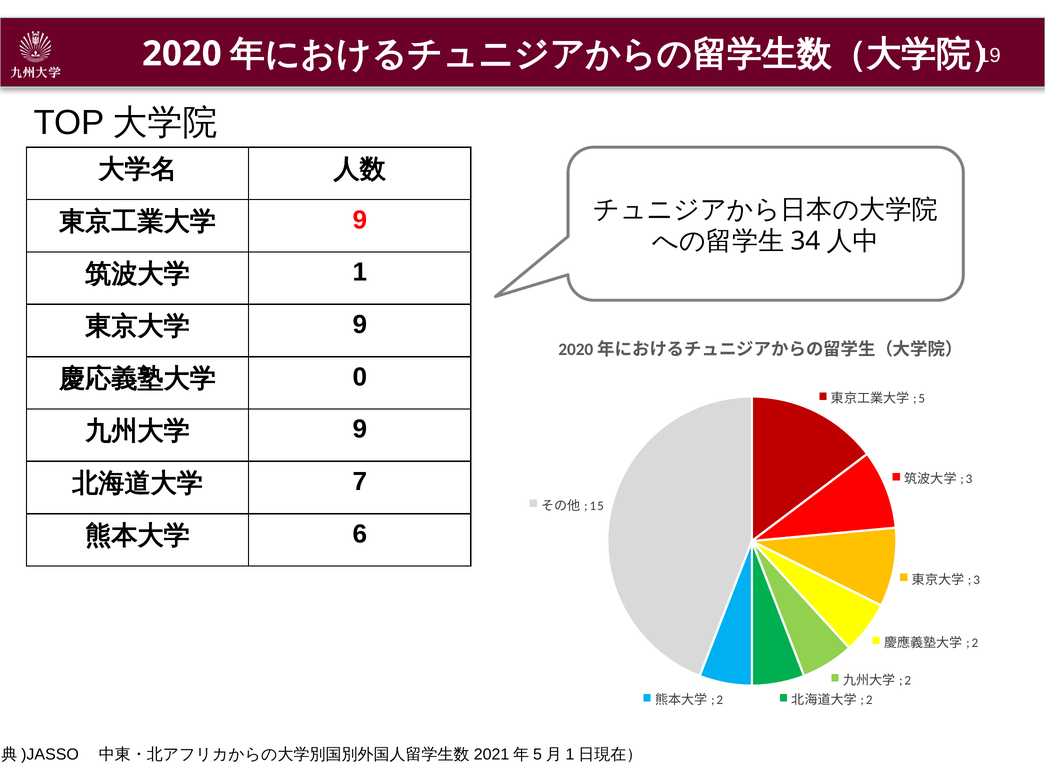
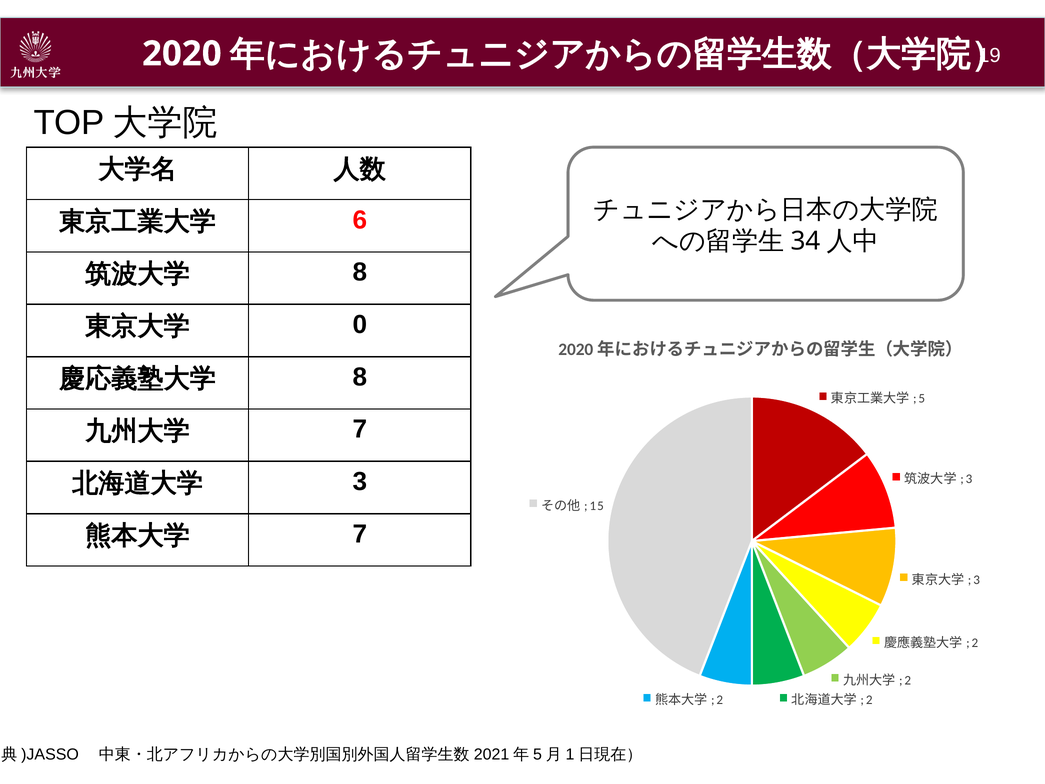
9: 9 -> 6 (360, 220)
1: 1 -> 8 (360, 272)
9: 9 -> 0 (360, 325)
0: 0 -> 8 (360, 377)
9: 9 -> 7 (360, 429)
7: 7 -> 3 (360, 481)
6: 6 -> 7 (360, 534)
